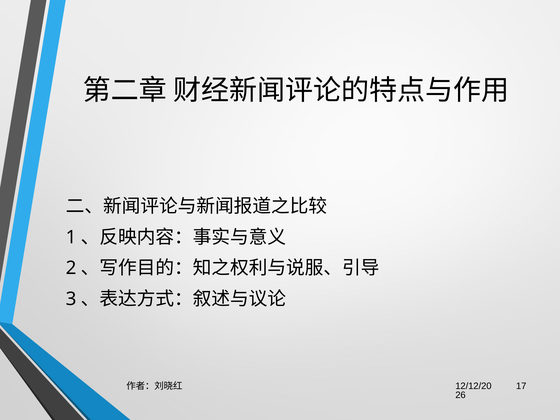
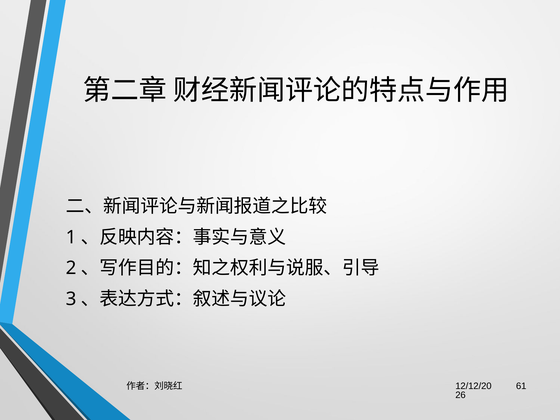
17: 17 -> 61 (521, 386)
